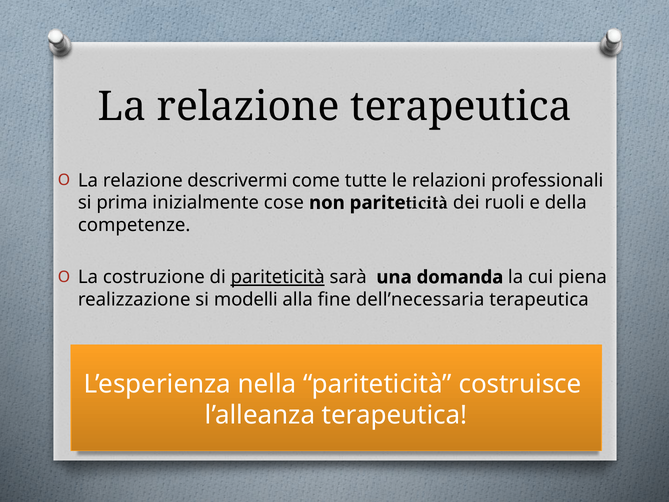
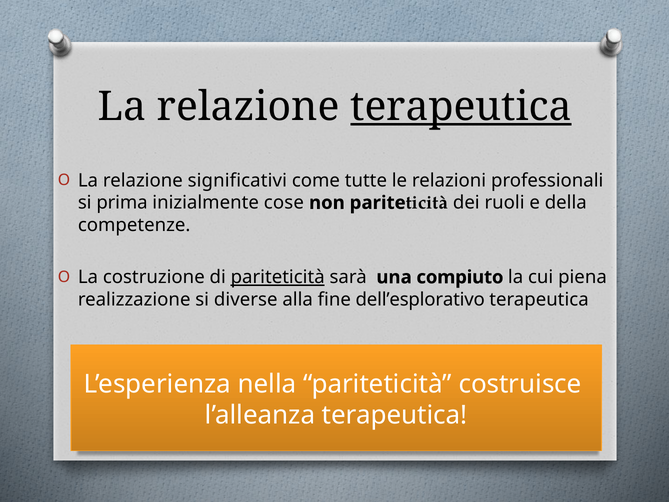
terapeutica underline: none -> present (461, 107)
descrivermi: descrivermi -> significativi (237, 180)
domanda: domanda -> compiuto (460, 277)
modelli: modelli -> diverse (246, 299)
dell’necessaria: dell’necessaria -> dell’esplorativo (420, 299)
